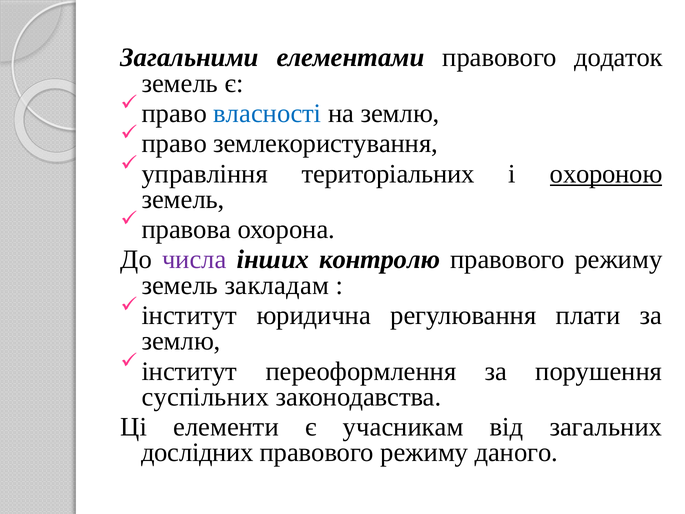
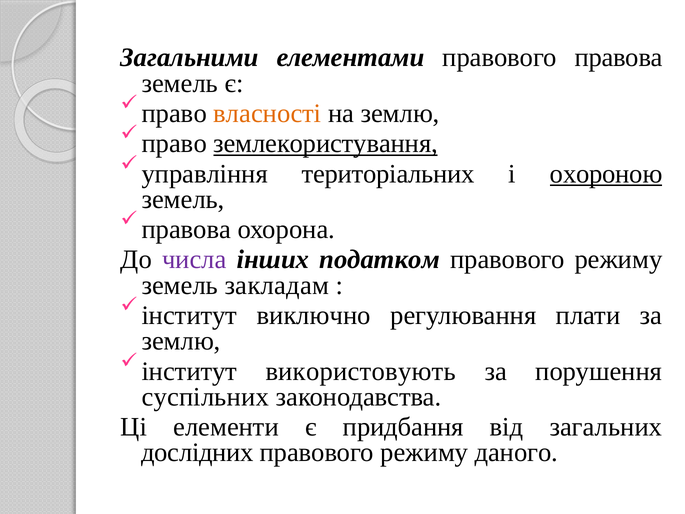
правового додаток: додаток -> правова (619, 58)
власності colour: blue -> orange (267, 113)
землекористування underline: none -> present (326, 144)
контролю: контролю -> податком (380, 260)
юридична: юридична -> виключно (314, 315)
переоформлення: переоформлення -> використовують (361, 371)
учасникам: учасникам -> придбання (403, 427)
